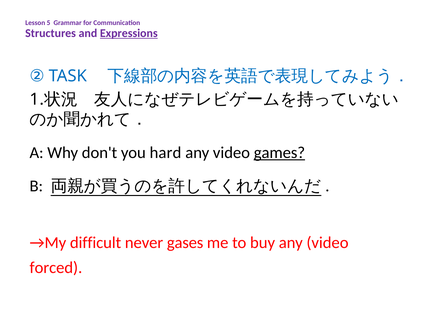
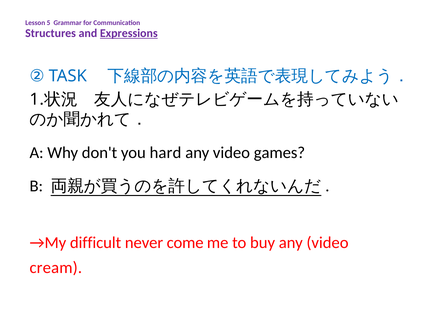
games underline: present -> none (279, 153)
gases: gases -> come (185, 243)
forced: forced -> cream (56, 268)
